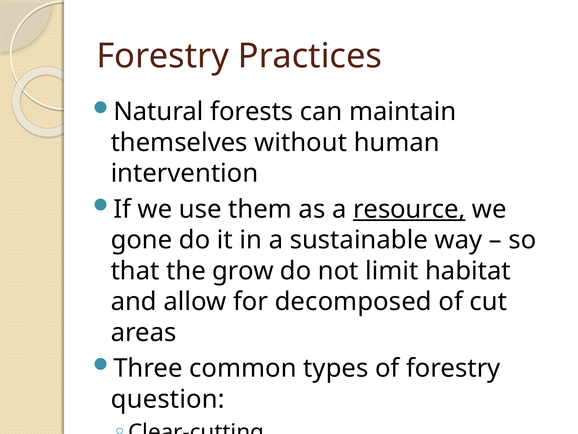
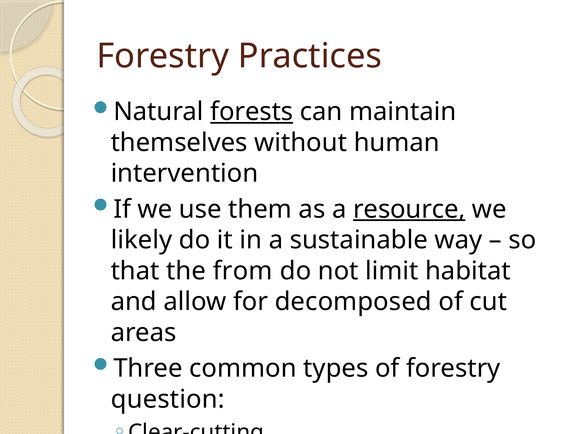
forests underline: none -> present (252, 112)
gone: gone -> likely (141, 240)
grow: grow -> from (243, 271)
